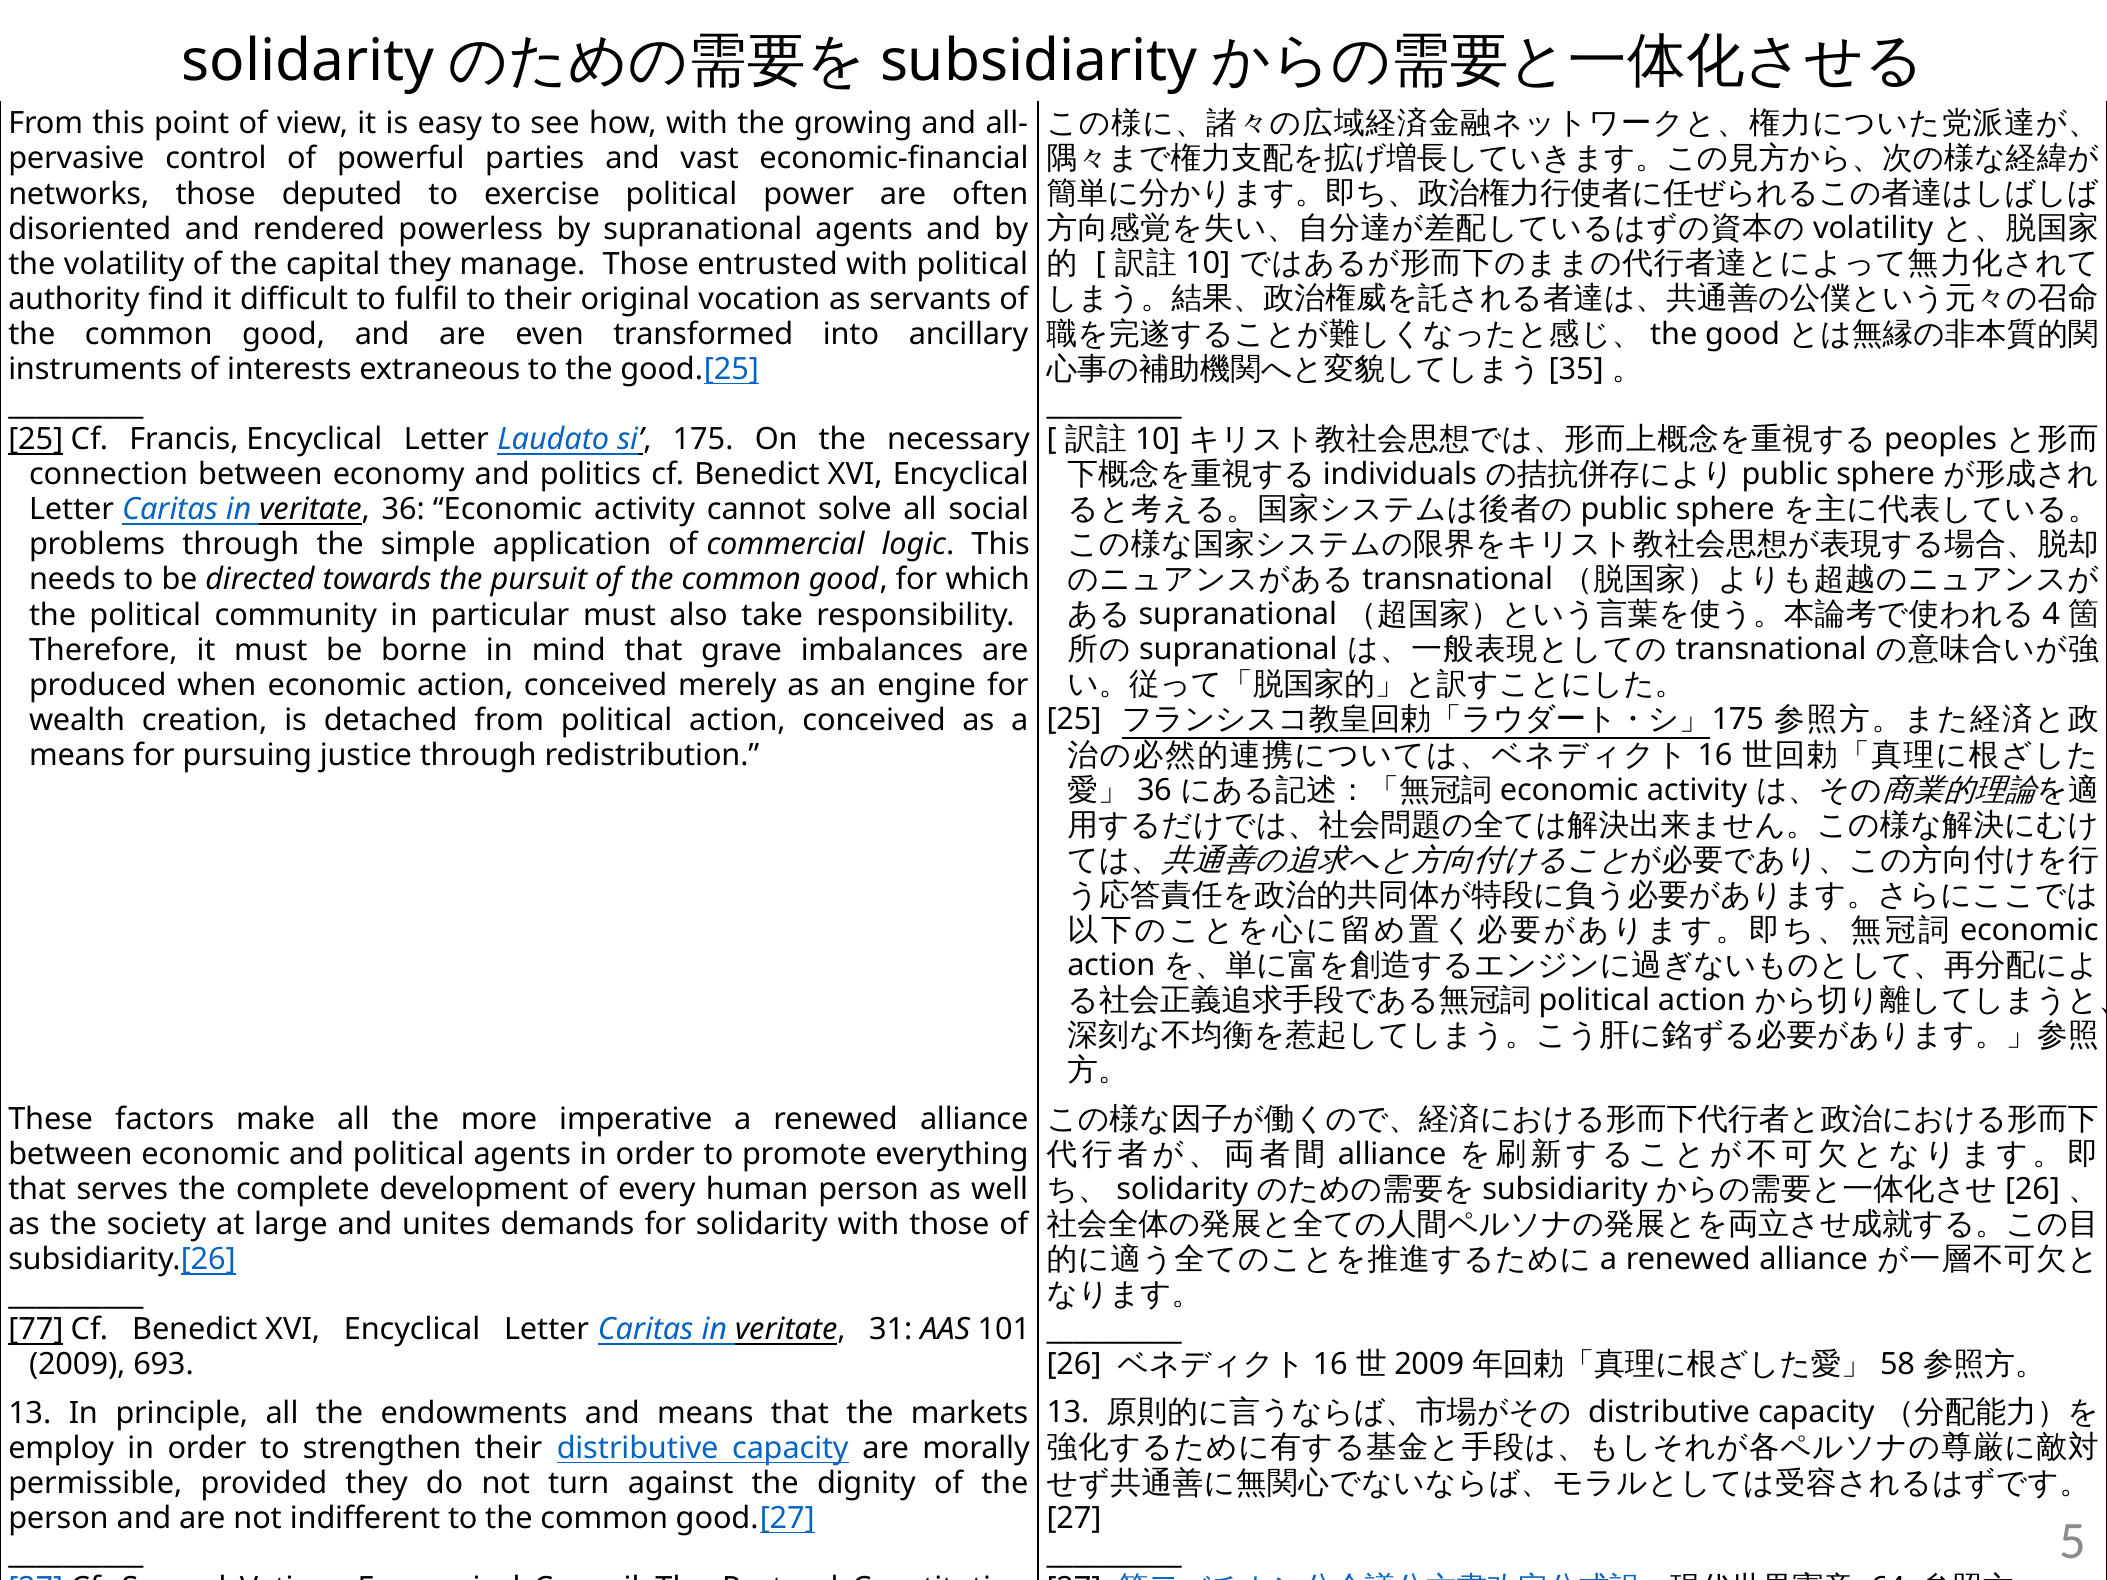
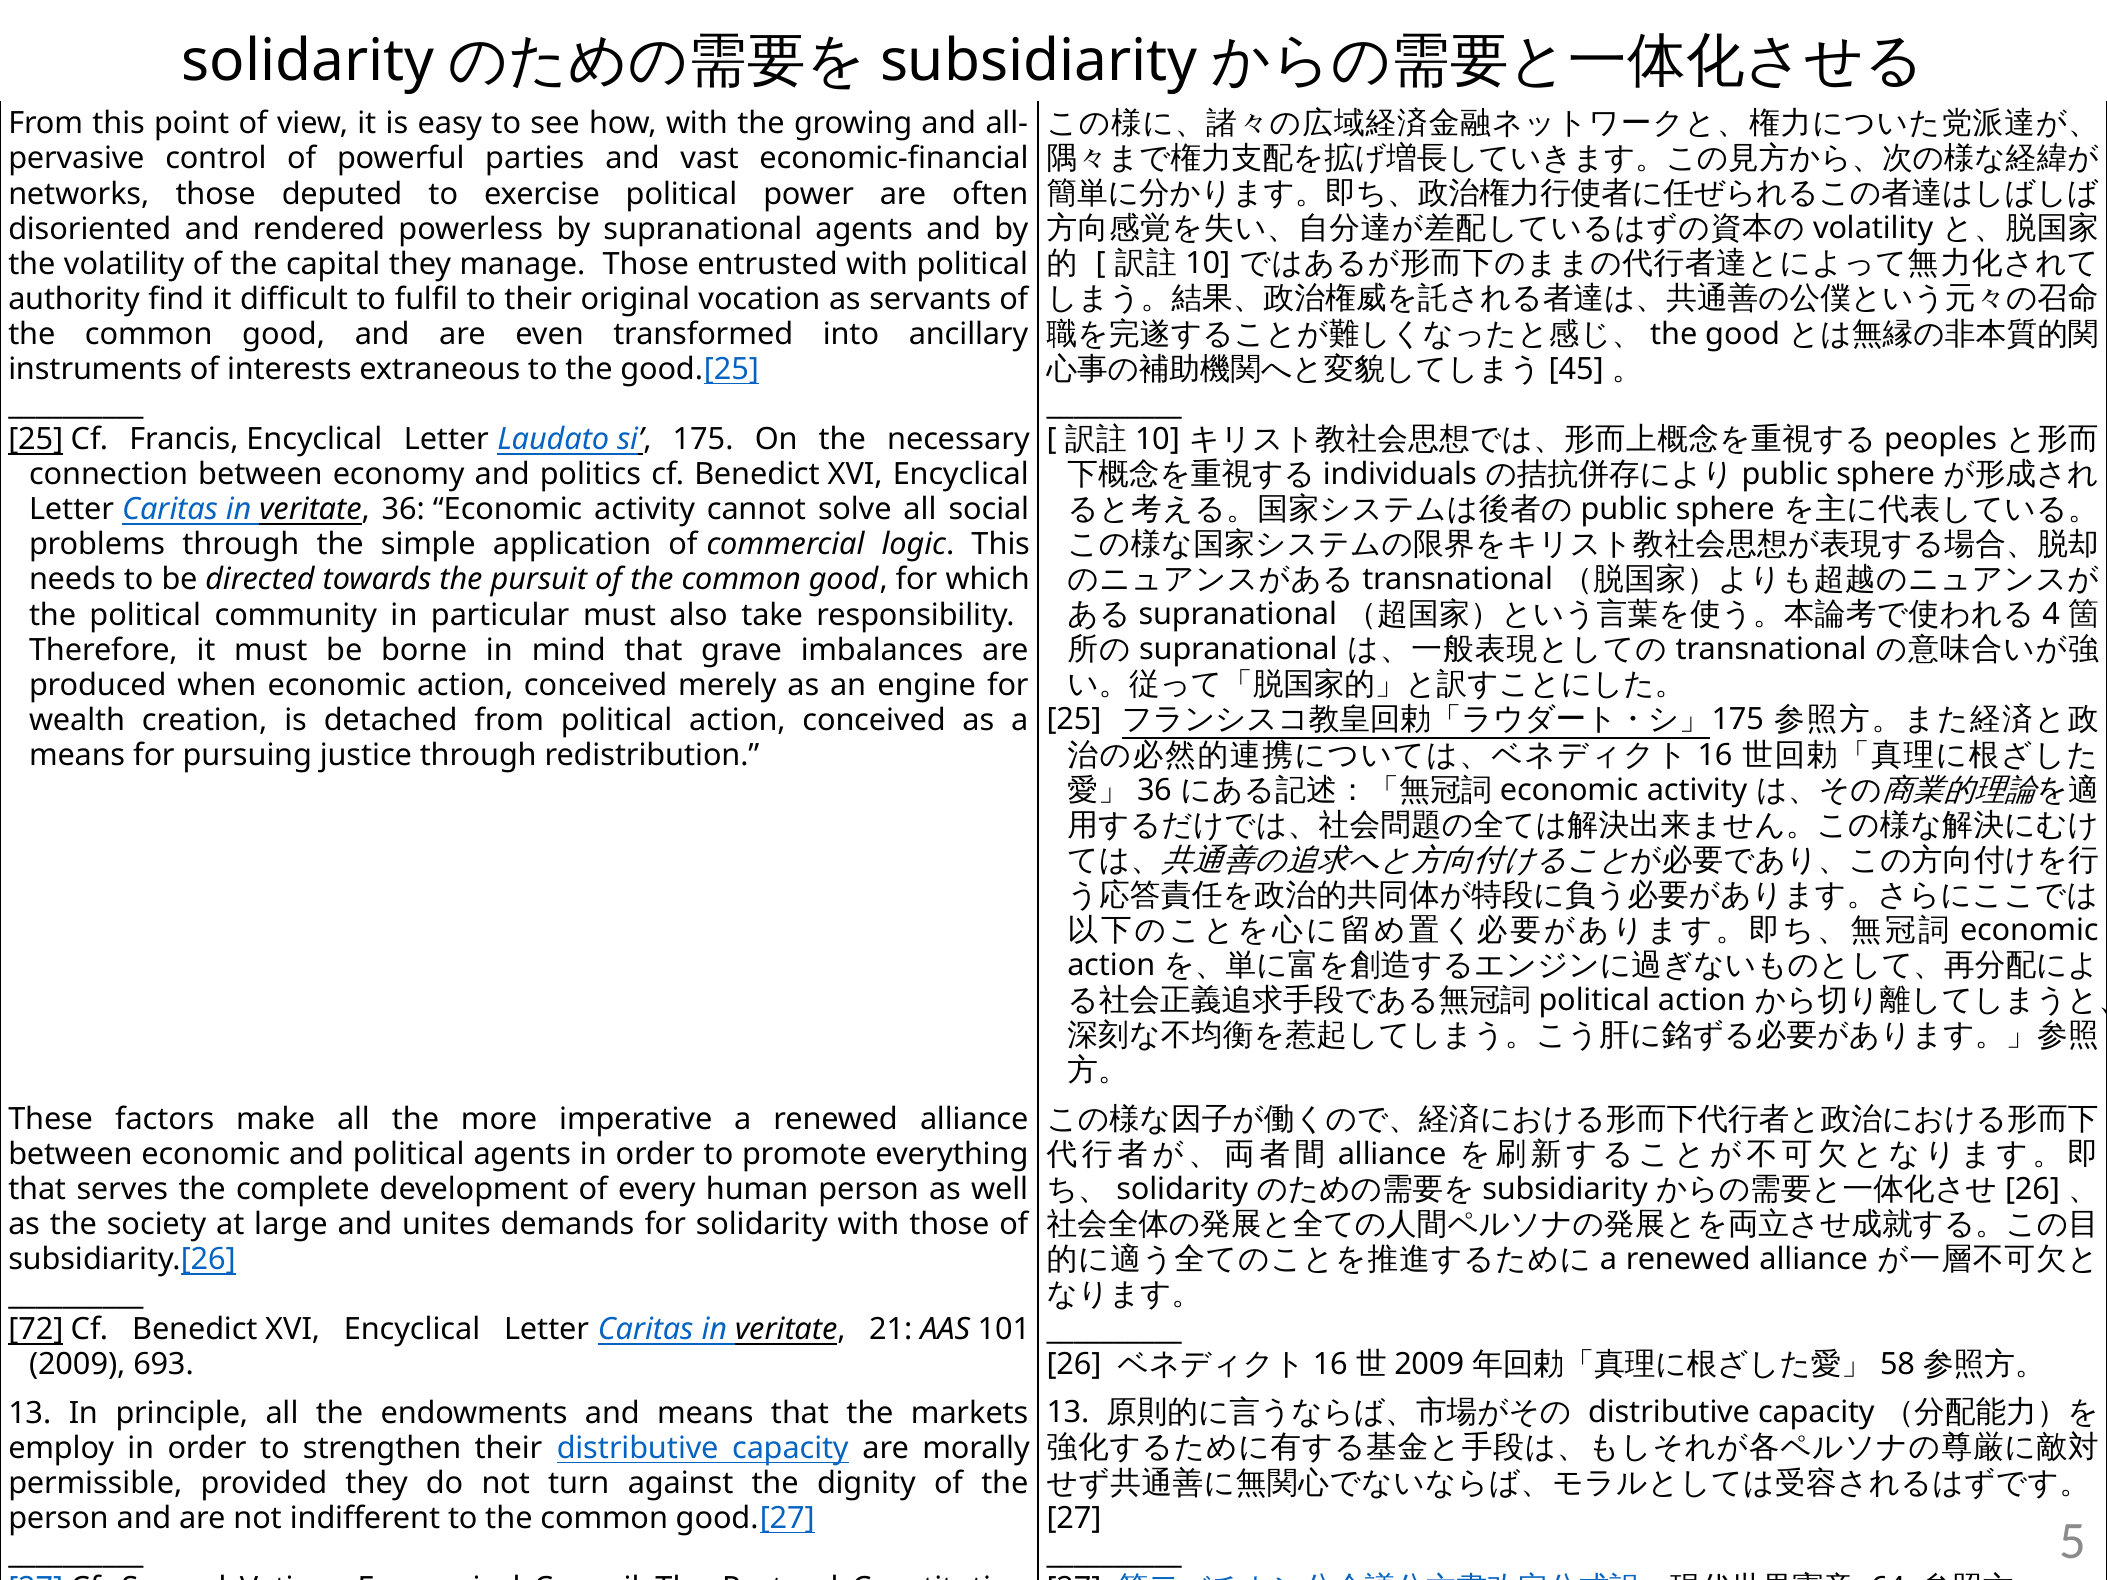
35: 35 -> 45 (1576, 369)
77: 77 -> 72 (36, 1330)
31: 31 -> 21 (891, 1330)
